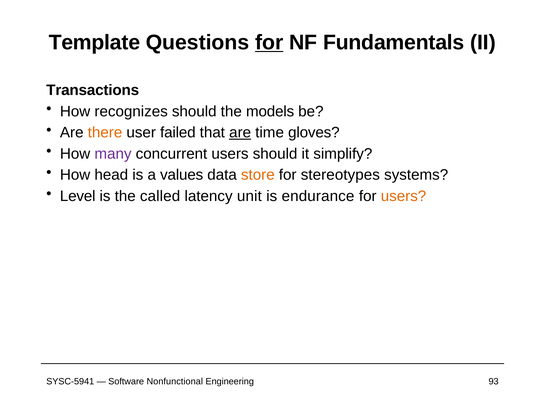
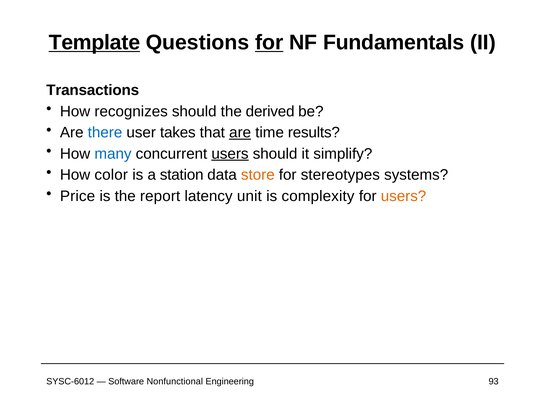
Template underline: none -> present (94, 42)
models: models -> derived (270, 111)
there colour: orange -> blue (105, 132)
failed: failed -> takes (178, 132)
gloves: gloves -> results (314, 132)
many colour: purple -> blue (113, 154)
users underline: none -> present (230, 154)
head: head -> color (111, 175)
values: values -> station (182, 175)
Level: Level -> Price (78, 196)
called: called -> report (160, 196)
endurance: endurance -> complexity (318, 196)
SYSC-5941: SYSC-5941 -> SYSC-6012 (70, 381)
